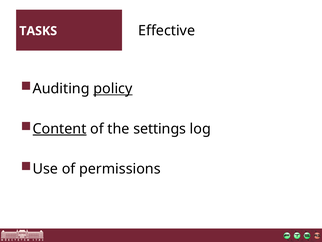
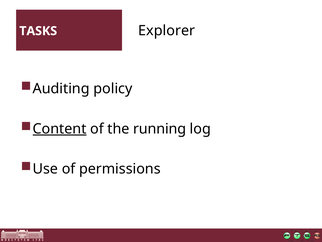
Effective: Effective -> Explorer (167, 30)
policy underline: present -> none (113, 88)
settings: settings -> running (160, 129)
